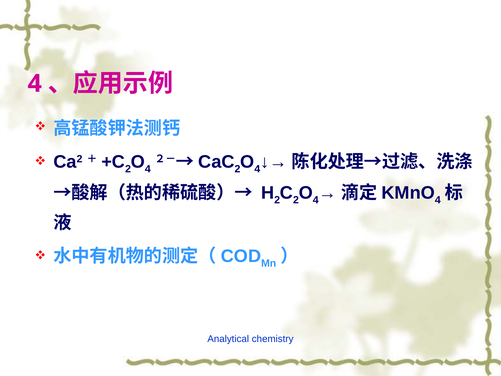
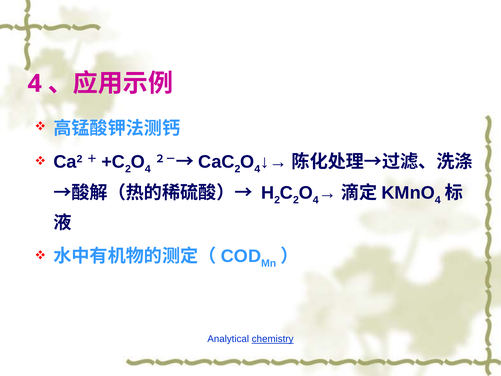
chemistry underline: none -> present (273, 339)
